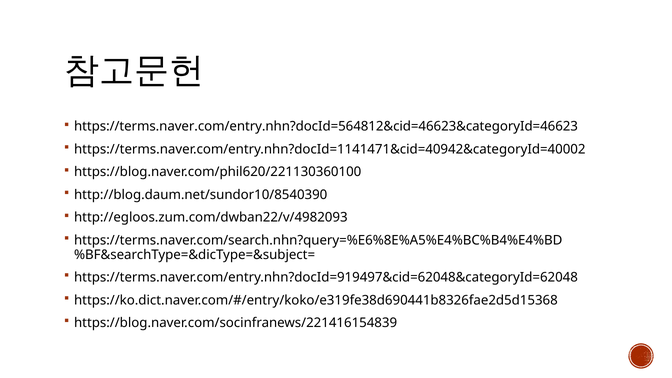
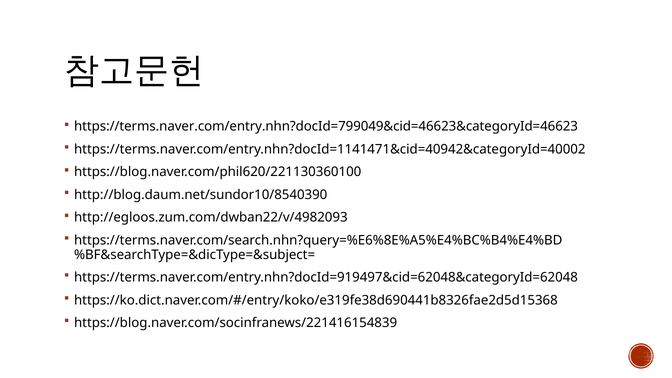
https://terms.naver.com/entry.nhn?docId=564812&cid=46623&categoryId=46623: https://terms.naver.com/entry.nhn?docId=564812&cid=46623&categoryId=46623 -> https://terms.naver.com/entry.nhn?docId=799049&cid=46623&categoryId=46623 (326, 127)
